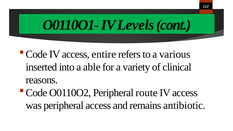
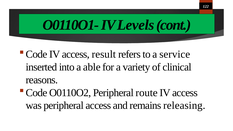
entire: entire -> result (104, 54)
various: various -> service (175, 54)
antibiotic: antibiotic -> releasing (184, 106)
